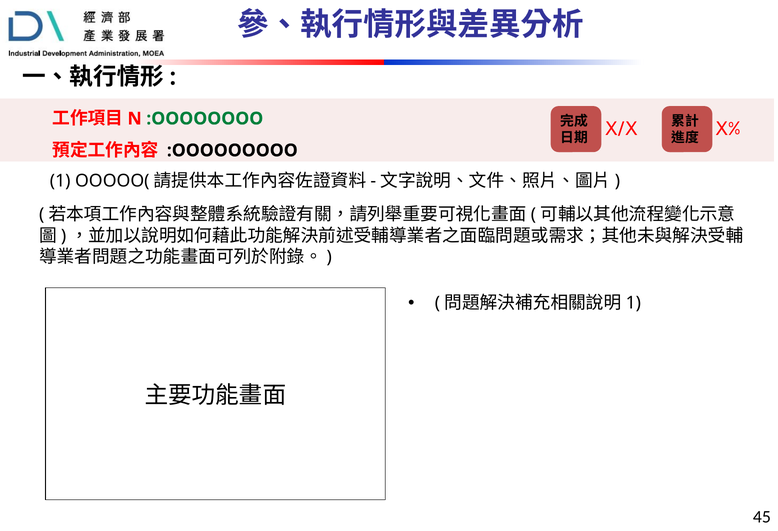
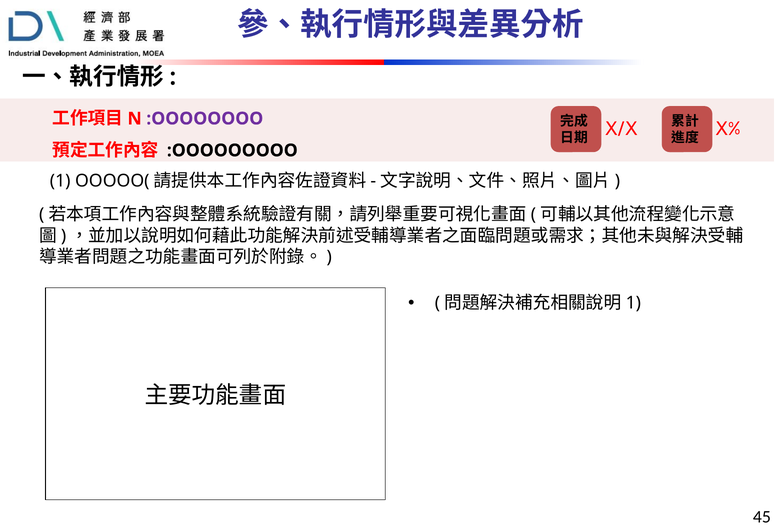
:OOOOOOOO colour: green -> purple (205, 119)
